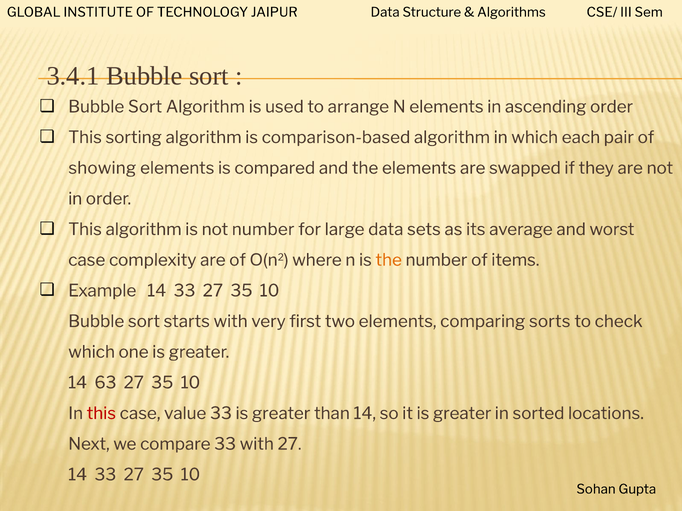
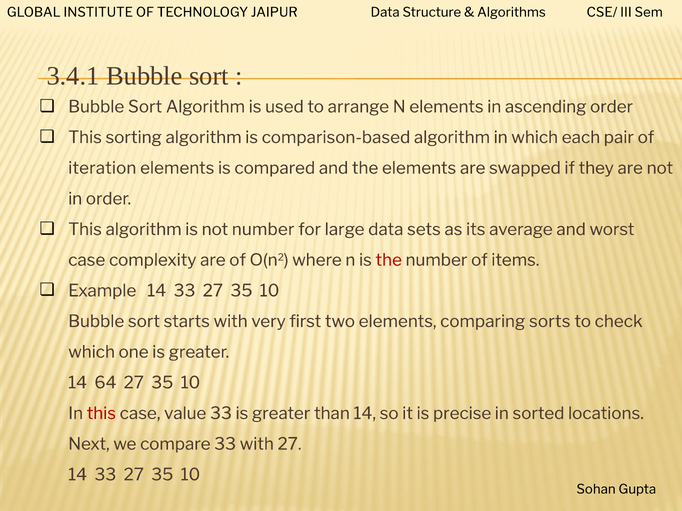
showing: showing -> iteration (102, 168)
the colour: orange -> red (389, 260)
63: 63 -> 64 (105, 383)
it is greater: greater -> precise (462, 414)
